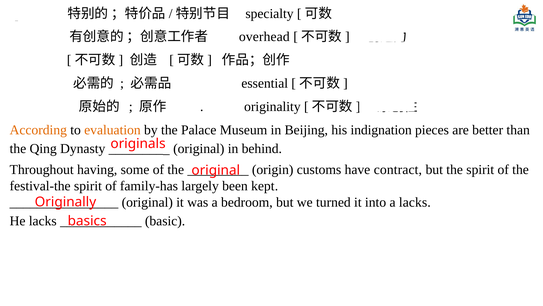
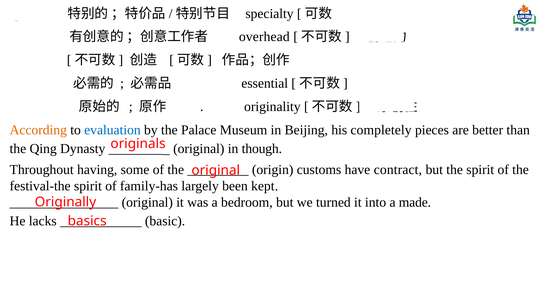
evaluation colour: orange -> blue (112, 130)
indignation: indignation -> completely (381, 130)
behind: behind -> though (262, 148)
a lacks: lacks -> made (415, 202)
